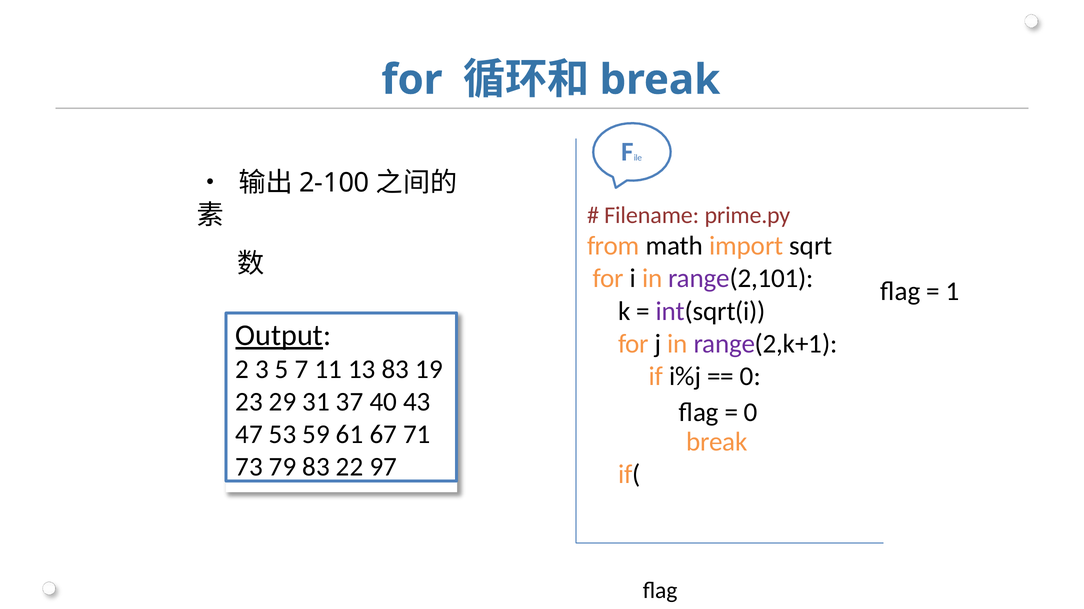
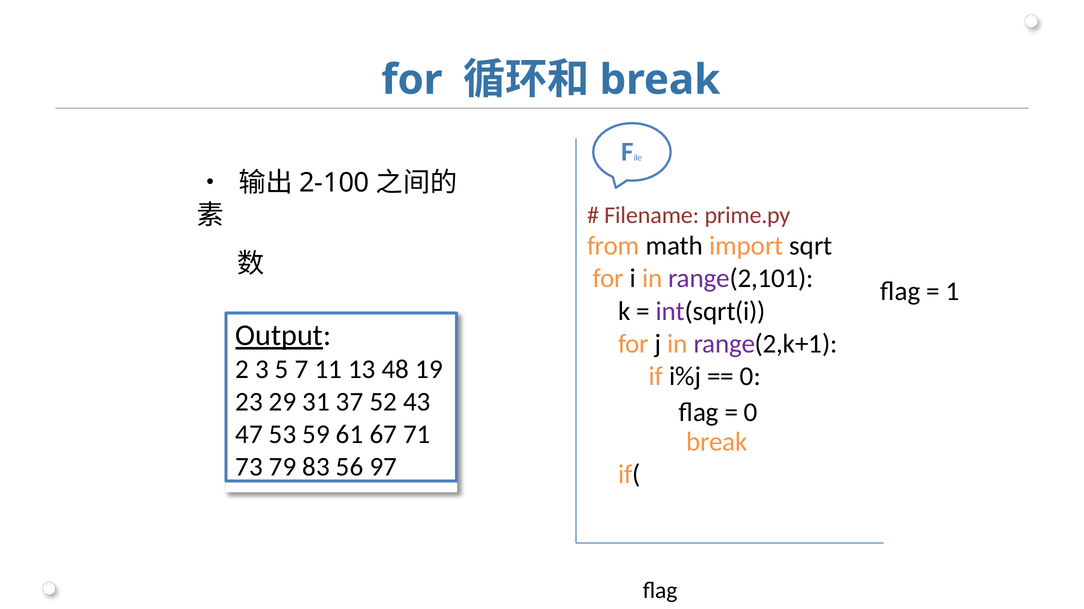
13 83: 83 -> 48 (395, 370)
40: 40 -> 52 (383, 402)
22: 22 -> 56 (350, 467)
